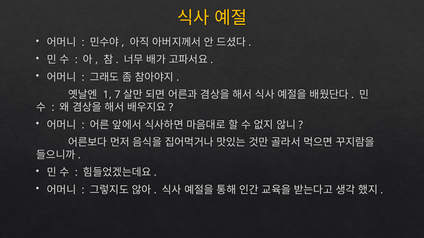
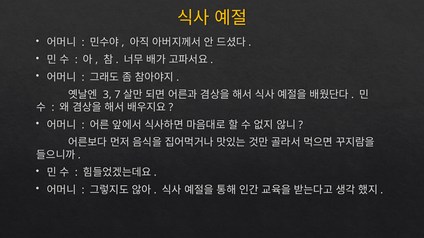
1: 1 -> 3 (107, 95)
